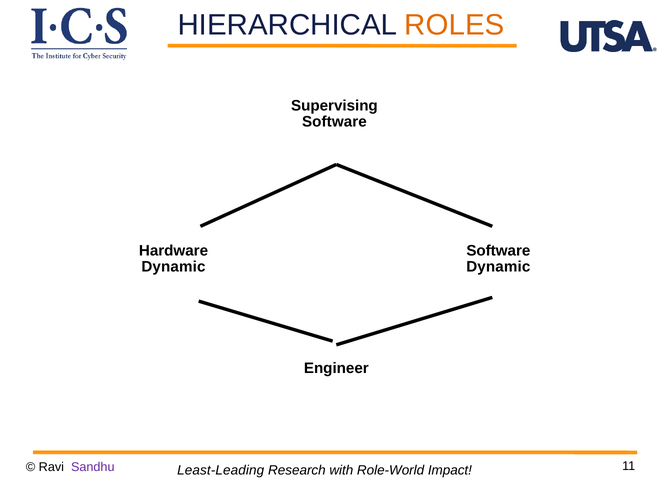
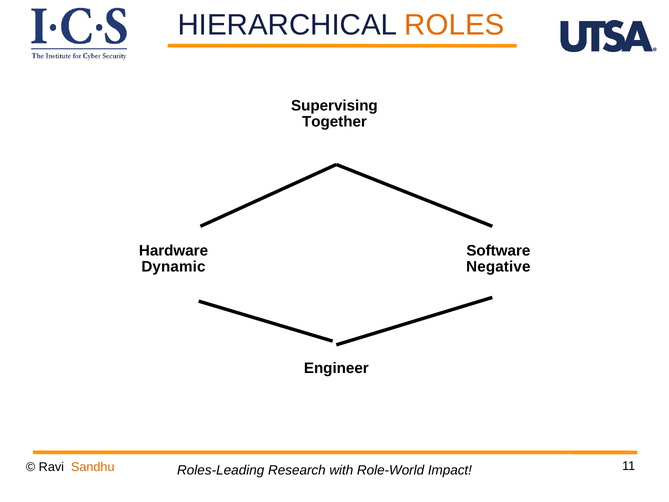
Software: Software -> Together (334, 122)
Dynamic: Dynamic -> Negative (498, 267)
Sandhu colour: purple -> orange (93, 467)
Least-Leading: Least-Leading -> Roles-Leading (221, 470)
